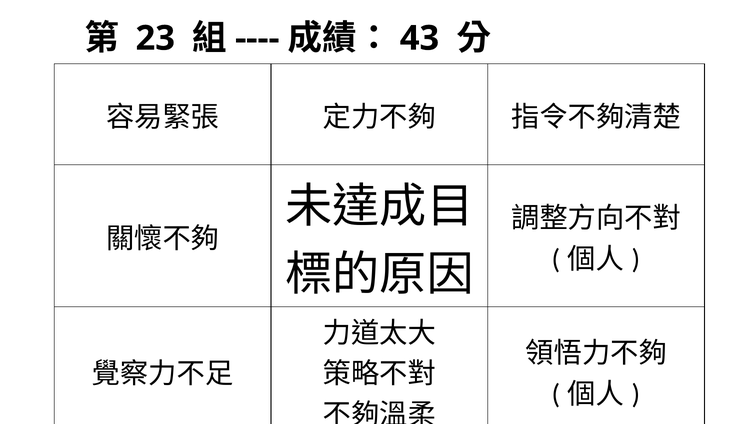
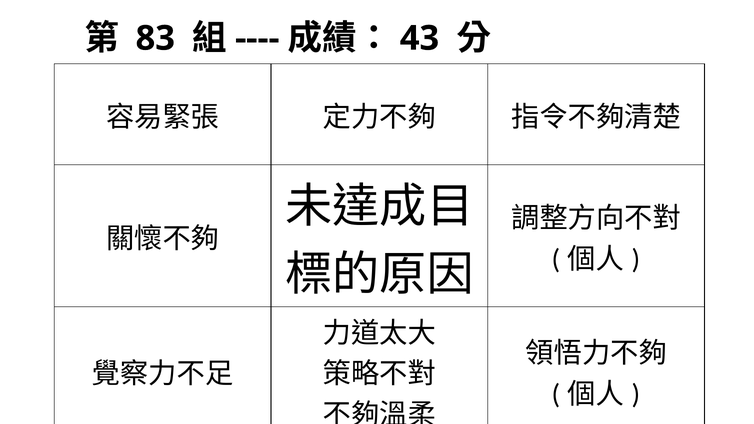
23: 23 -> 83 (155, 38)
